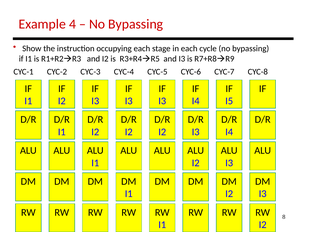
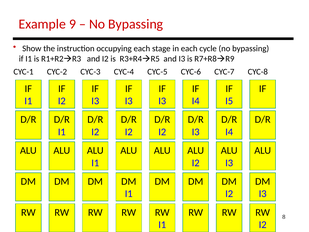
4: 4 -> 9 (72, 24)
